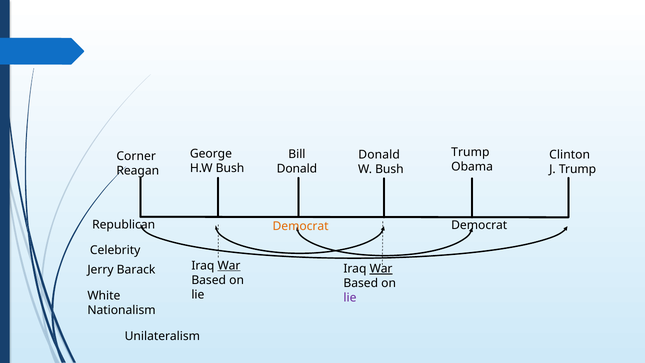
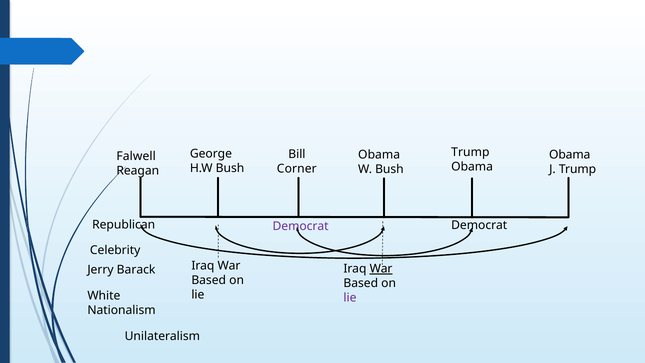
Donald: Donald -> Obama (379, 155)
Clinton: Clinton -> Obama (570, 155)
Corner: Corner -> Falwell (136, 156)
Donald: Donald -> Corner (297, 169)
Democrat colour: orange -> purple (301, 226)
War underline: present -> none (229, 265)
